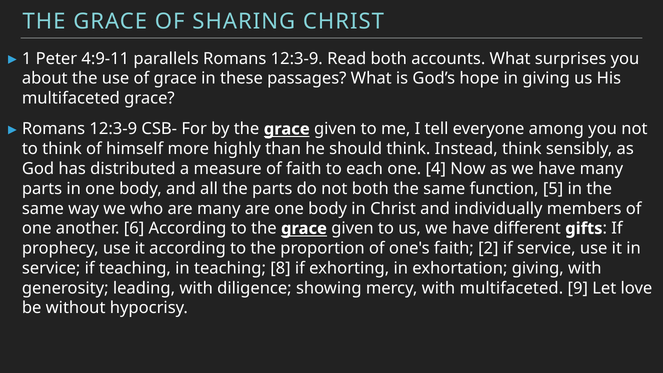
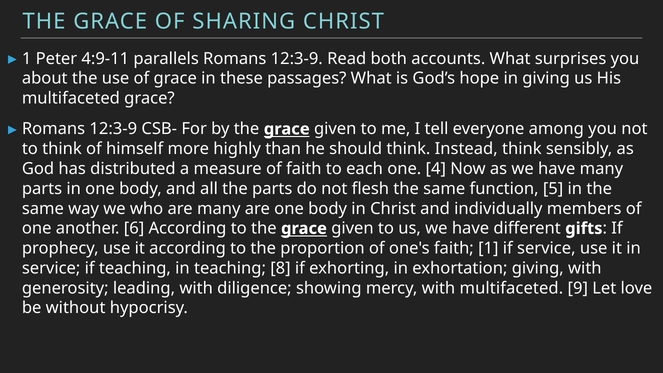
not both: both -> flesh (370, 189)
faith 2: 2 -> 1 (488, 248)
